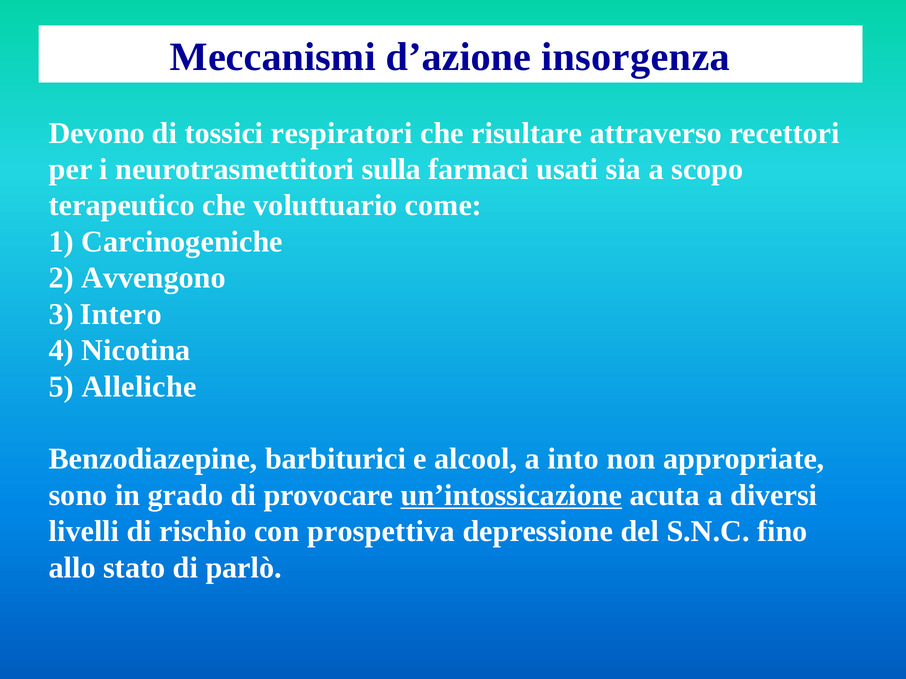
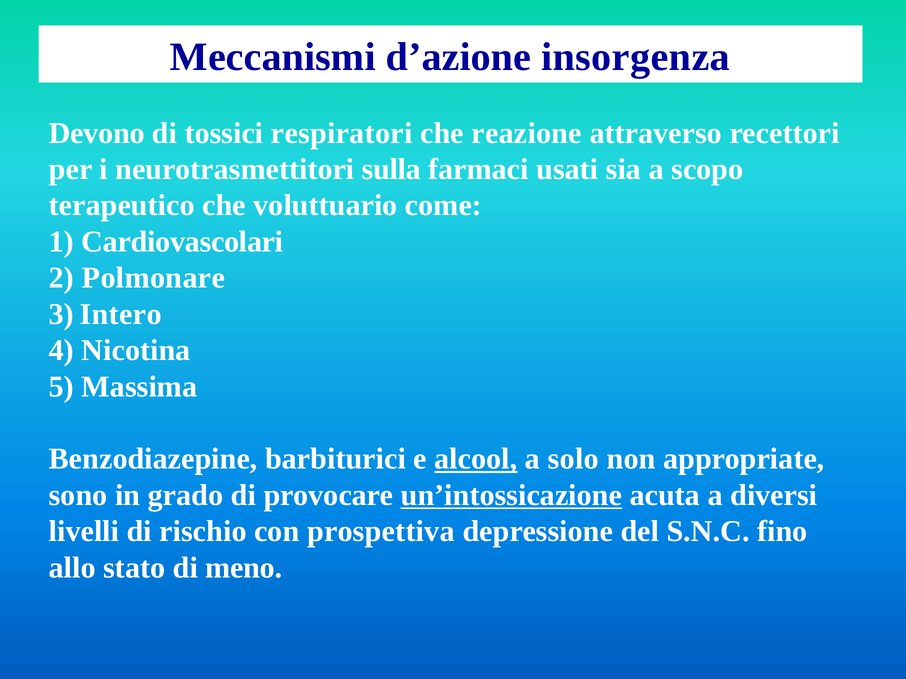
risultare: risultare -> reazione (527, 133)
Carcinogeniche: Carcinogeniche -> Cardiovascolari (182, 242)
Avvengono: Avvengono -> Polmonare (153, 278)
Alleliche: Alleliche -> Massima (139, 387)
alcool underline: none -> present (476, 459)
into: into -> solo (573, 459)
parlò: parlò -> meno (244, 568)
